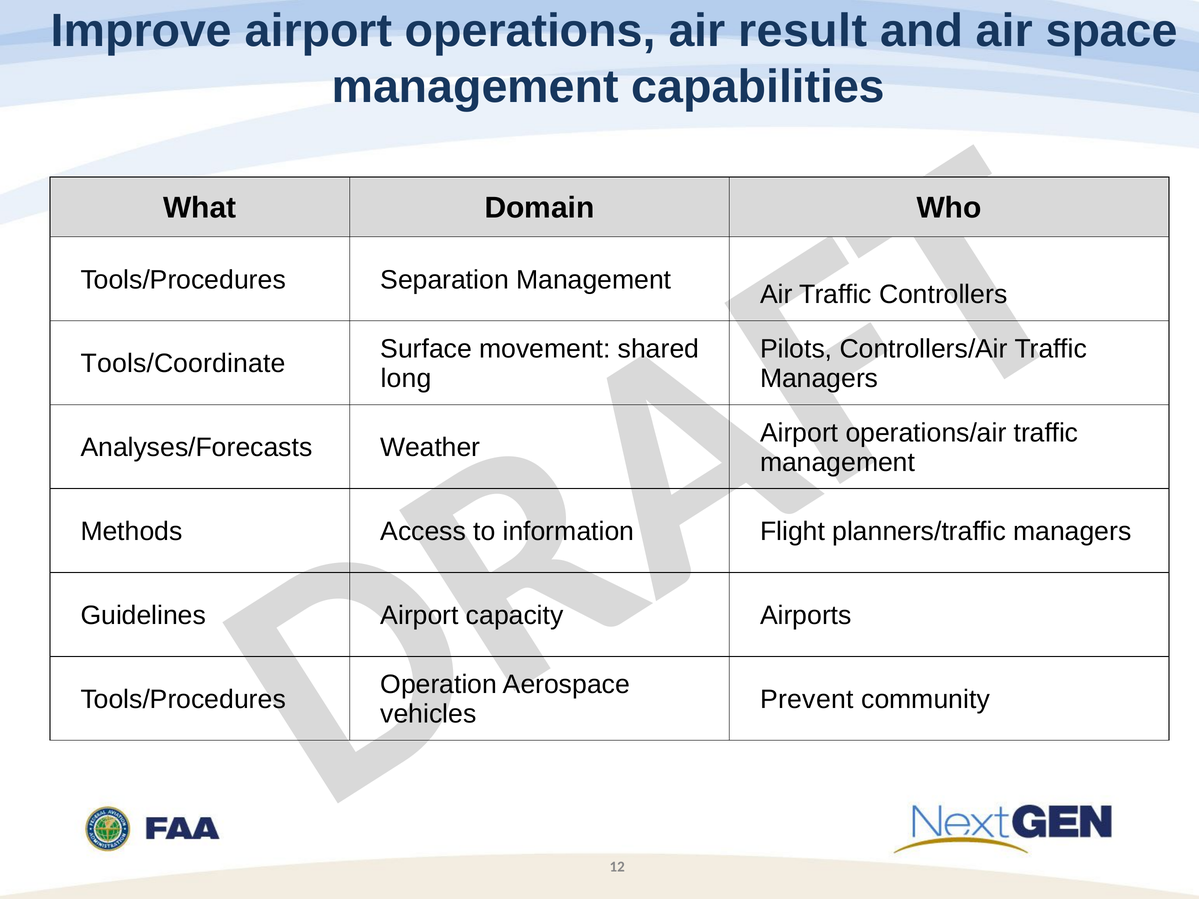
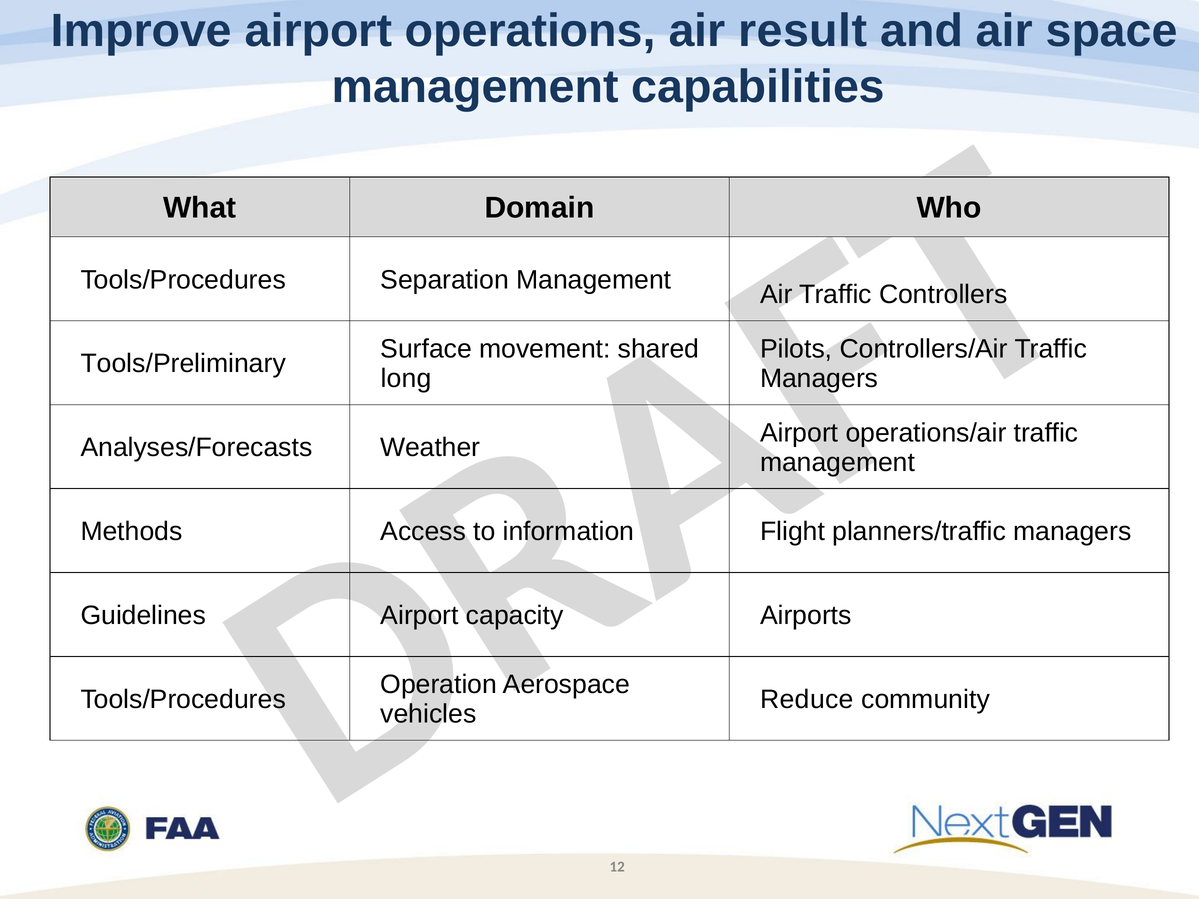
Tools/Coordinate: Tools/Coordinate -> Tools/Preliminary (183, 364)
Prevent: Prevent -> Reduce (807, 700)
